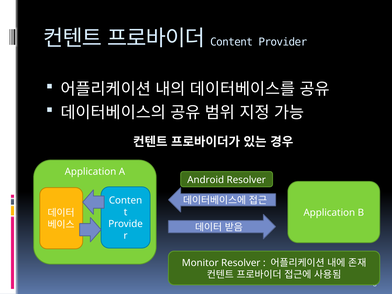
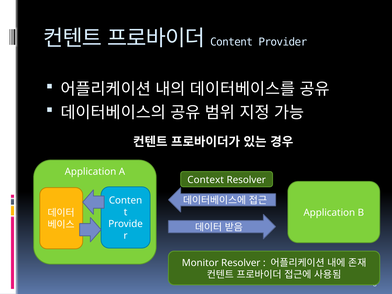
Android: Android -> Context (206, 180)
